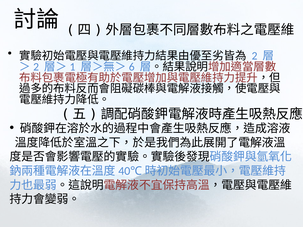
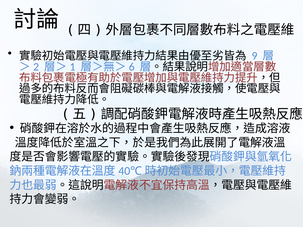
2: 2 -> 9 (255, 56)
